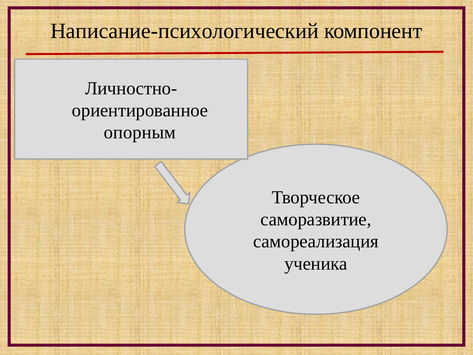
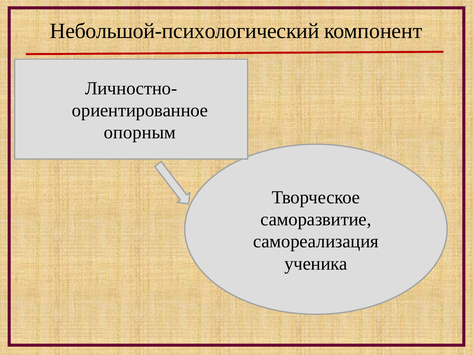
Написание-психологический: Написание-психологический -> Небольшой-психологический (185, 31)
